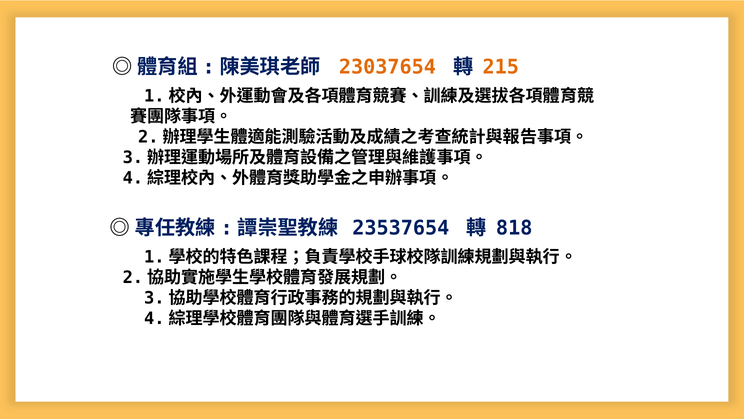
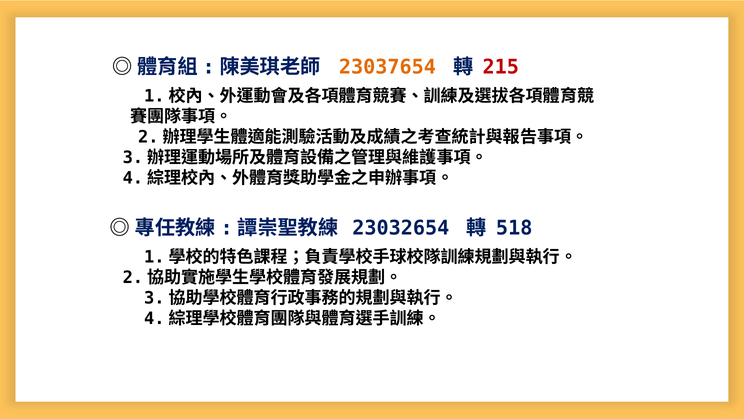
215 colour: orange -> red (501, 67)
23537654: 23537654 -> 23032654 (401, 228)
818: 818 -> 518 (514, 228)
